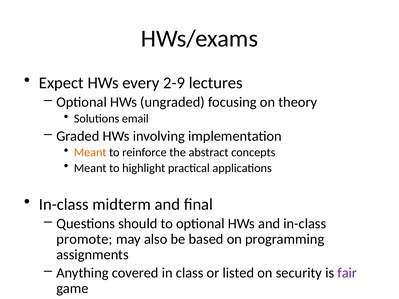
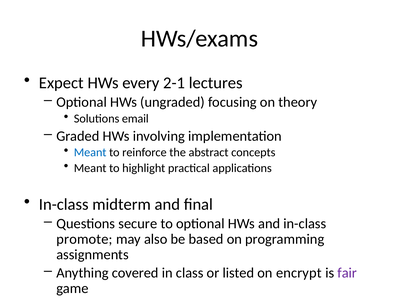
2-9: 2-9 -> 2-1 (174, 83)
Meant colour: orange -> blue (90, 153)
should: should -> secure (138, 224)
security: security -> encrypt (299, 273)
